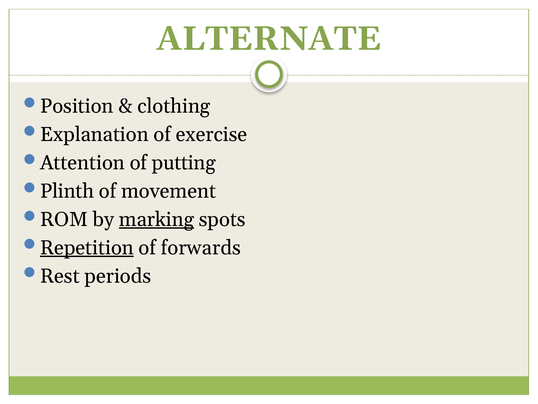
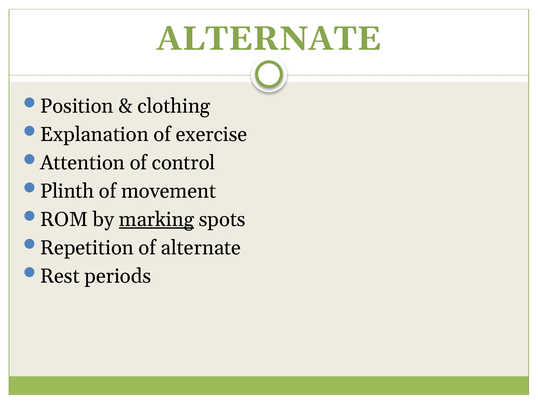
putting: putting -> control (184, 163)
Repetition underline: present -> none (87, 247)
of forwards: forwards -> alternate (201, 247)
